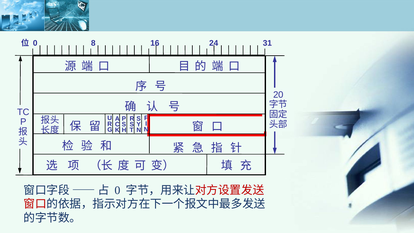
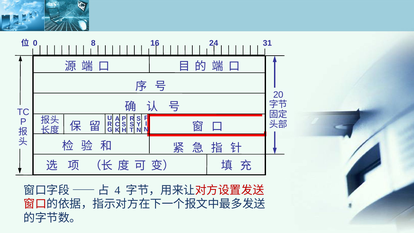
0: 0 -> 4 (117, 190)
